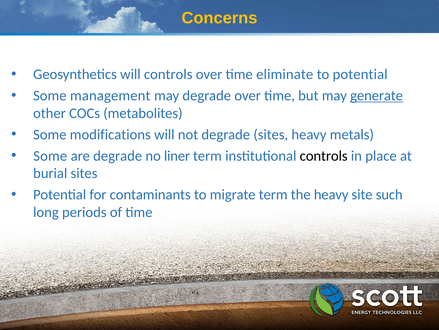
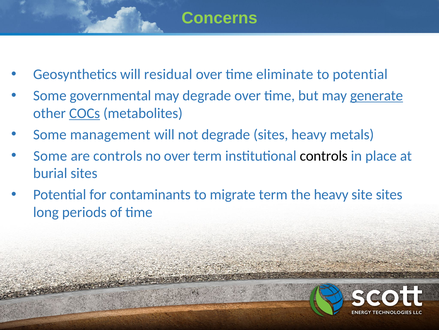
Concerns colour: yellow -> light green (220, 18)
will controls: controls -> residual (168, 74)
management: management -> governmental (110, 95)
COCs underline: none -> present (85, 113)
modifications: modifications -> management (110, 134)
are degrade: degrade -> controls (118, 156)
no liner: liner -> over (177, 156)
site such: such -> sites (389, 194)
